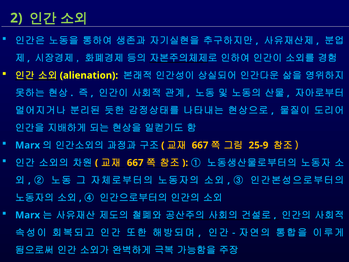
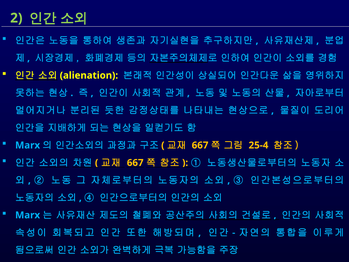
25-9: 25-9 -> 25-4 (258, 145)
